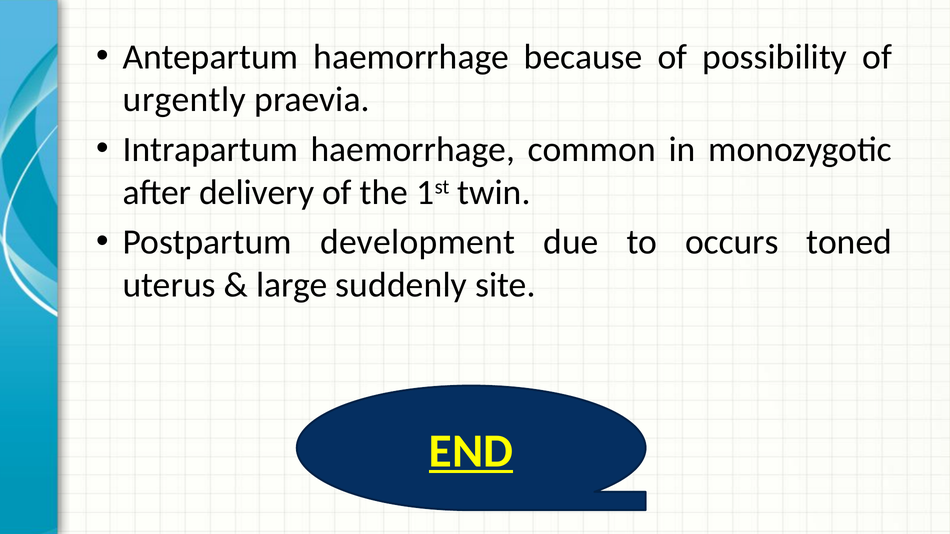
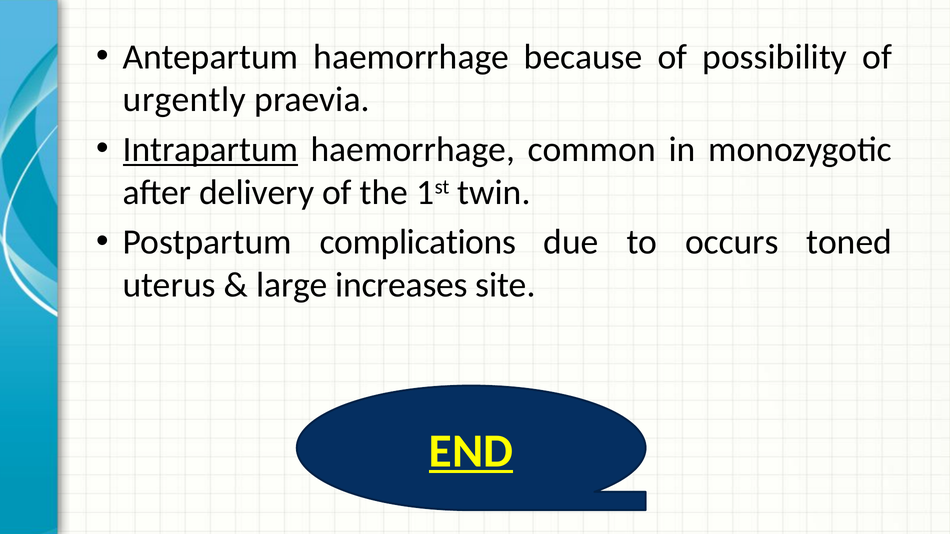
Intrapartum underline: none -> present (210, 150)
development: development -> complications (418, 242)
suddenly: suddenly -> increases (401, 285)
